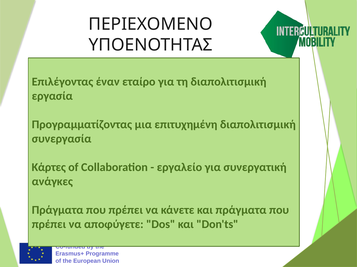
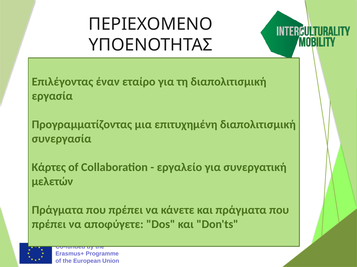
ανάγκες: ανάγκες -> μελετών (52, 182)
